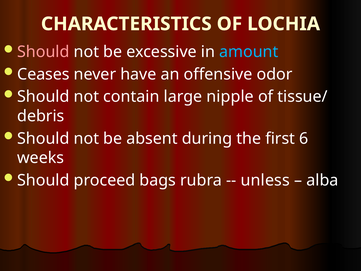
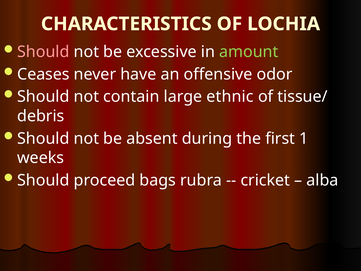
amount colour: light blue -> light green (249, 52)
nipple: nipple -> ethnic (230, 97)
6: 6 -> 1 (304, 138)
unless: unless -> cricket (265, 180)
